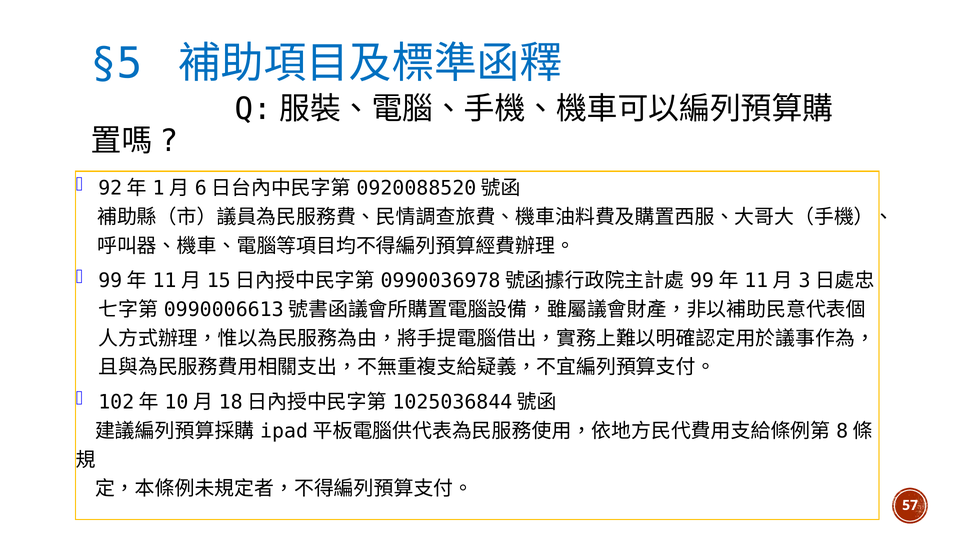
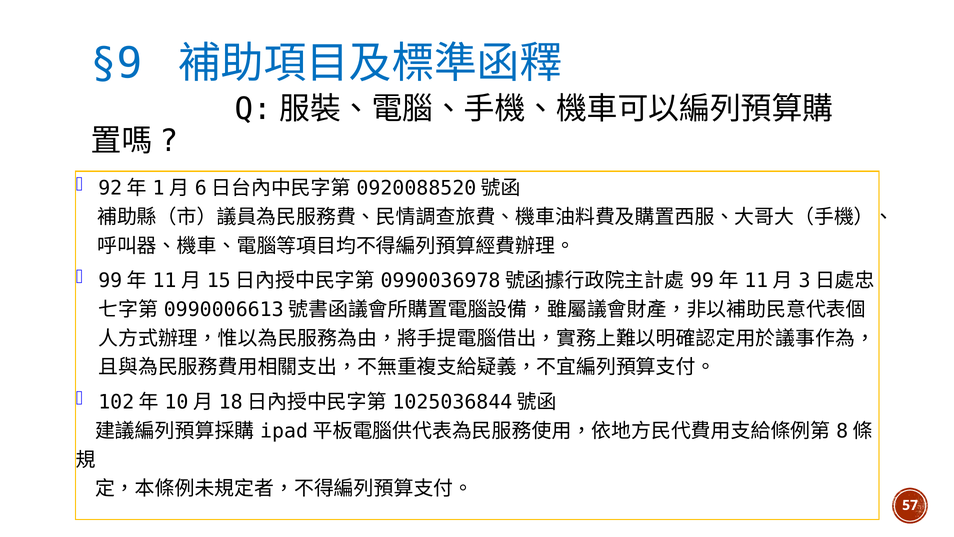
§5: §5 -> §9 (117, 63)
